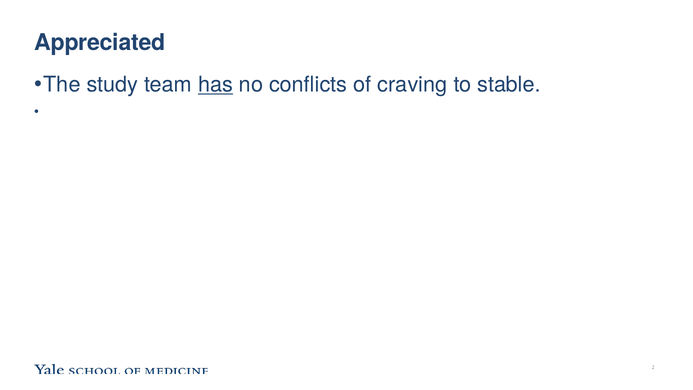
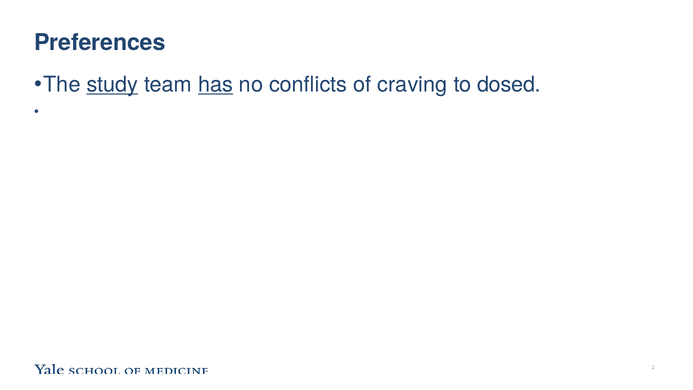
Appreciated: Appreciated -> Preferences (100, 43)
study underline: none -> present (112, 85)
stable: stable -> dosed (509, 85)
